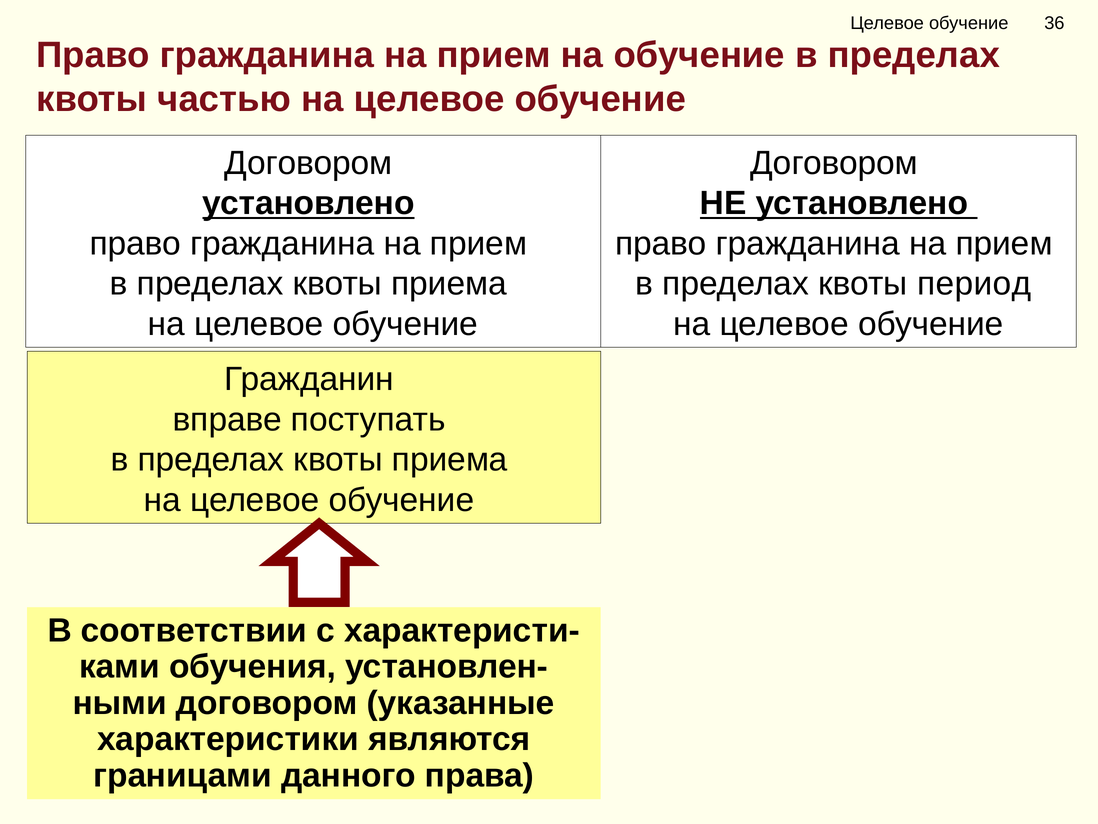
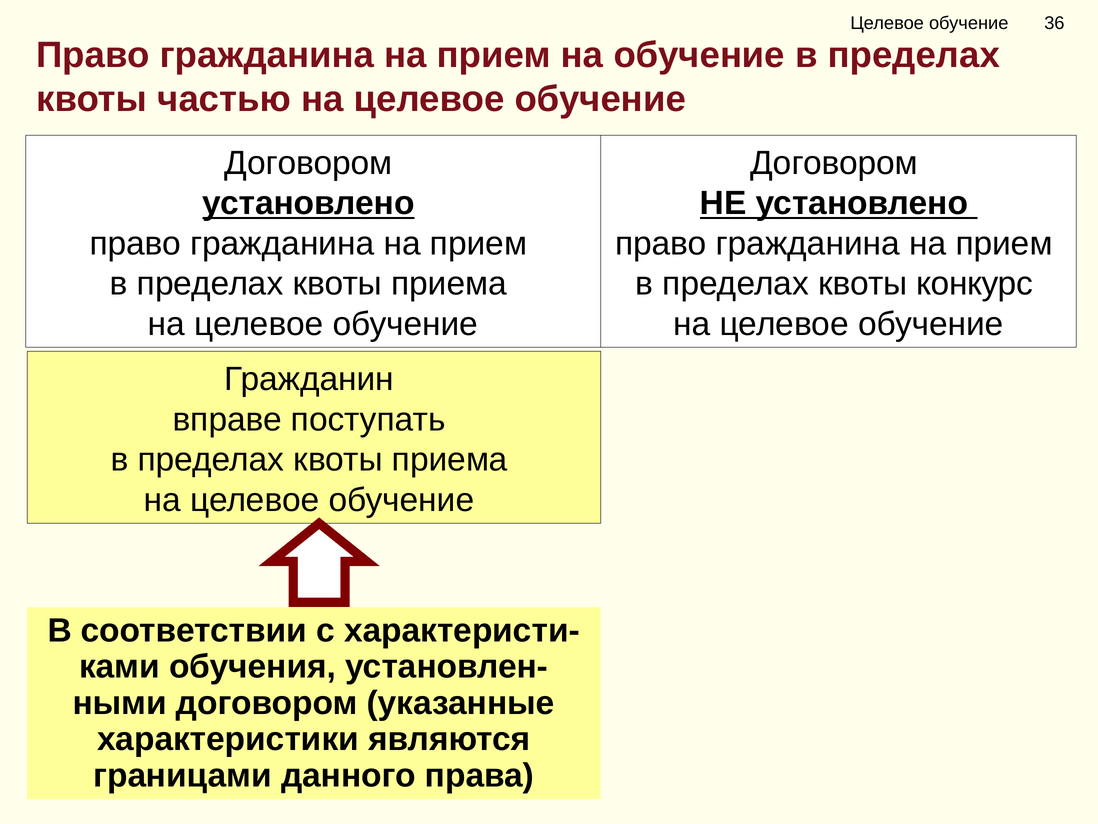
период: период -> конкурс (975, 284)
